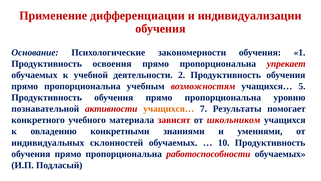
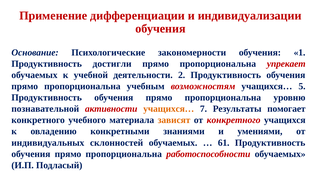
освоения: освоения -> достигли (112, 64)
зависят colour: red -> orange (174, 120)
от школьником: школьником -> конкретного (234, 120)
10: 10 -> 61 (224, 142)
